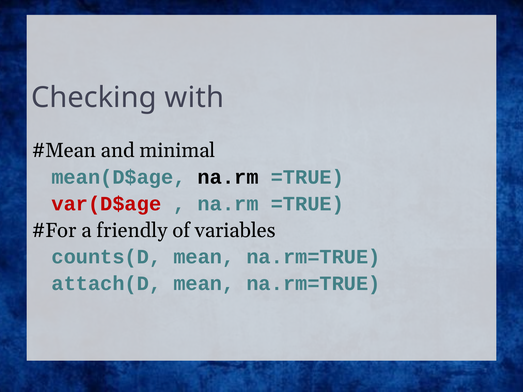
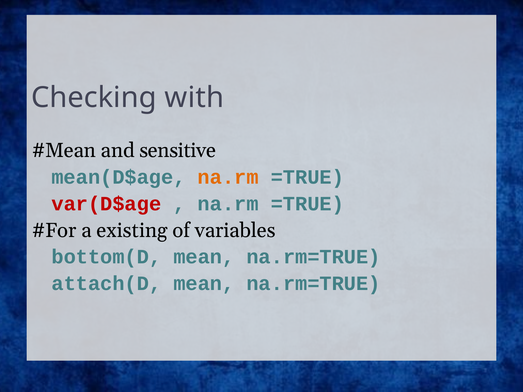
minimal: minimal -> sensitive (178, 151)
na.rm colour: black -> orange (228, 177)
friendly: friendly -> existing (132, 230)
counts(D: counts(D -> bottom(D (106, 257)
